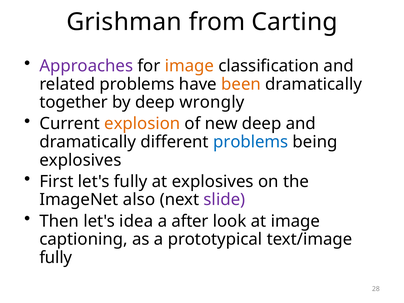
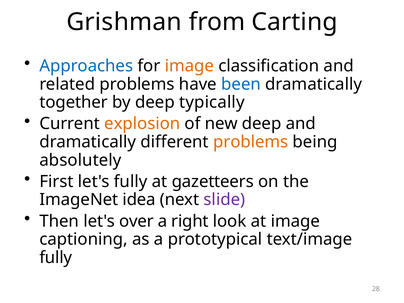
Approaches colour: purple -> blue (86, 66)
been colour: orange -> blue (241, 84)
wrongly: wrongly -> typically (212, 102)
problems colour: blue -> orange (251, 142)
explosives: explosives -> absolutely (80, 160)
at explosives: explosives -> gazetteers (213, 182)
also: also -> idea (139, 200)
idea: idea -> over (136, 221)
after: after -> right (190, 221)
